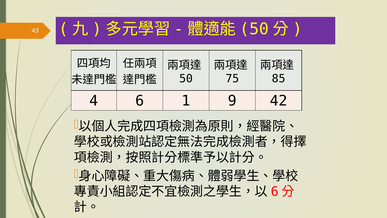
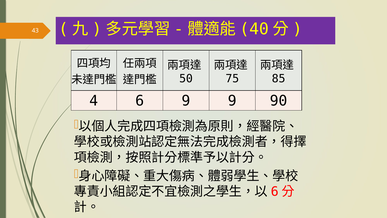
50: 50 -> 40 (254, 29)
6 1: 1 -> 9 (186, 101)
42: 42 -> 90 (279, 101)
